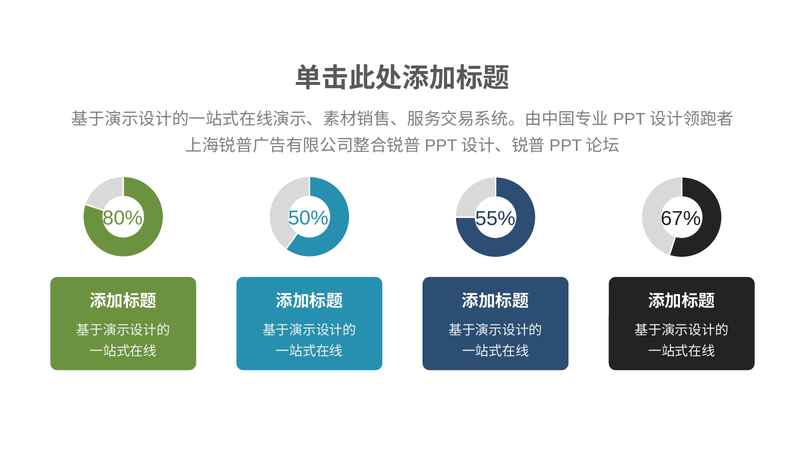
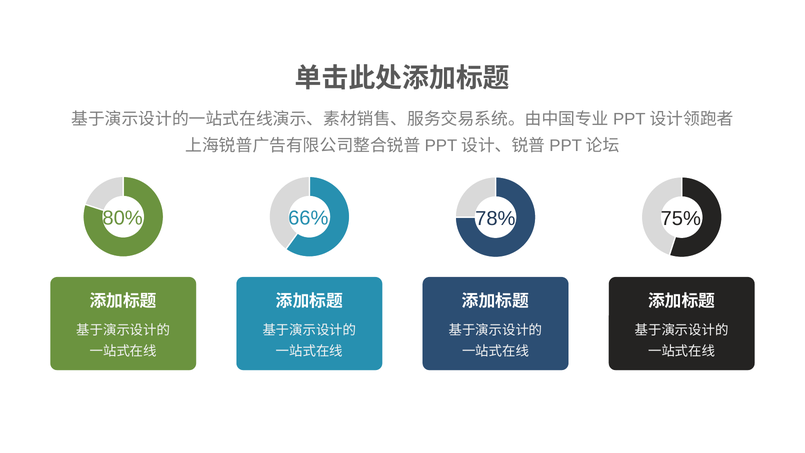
50%: 50% -> 66% (308, 218)
55%: 55% -> 78% (495, 218)
67%: 67% -> 75% (681, 218)
